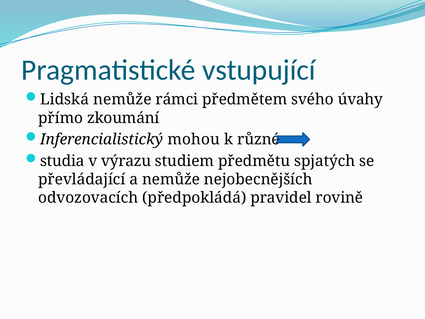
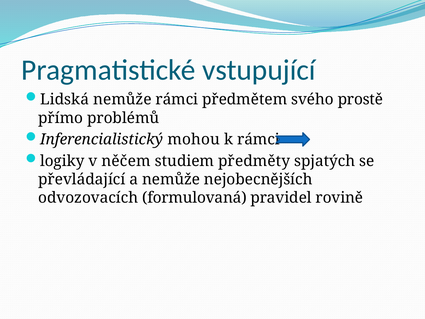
úvahy: úvahy -> prostě (360, 99)
zkoumání: zkoumání -> problémů (123, 118)
k různé: různé -> rámci (258, 139)
studia: studia -> logiky (62, 161)
výrazu: výrazu -> něčem (126, 161)
předmětu: předmětu -> předměty (254, 161)
předpokládá: předpokládá -> formulovaná (194, 198)
